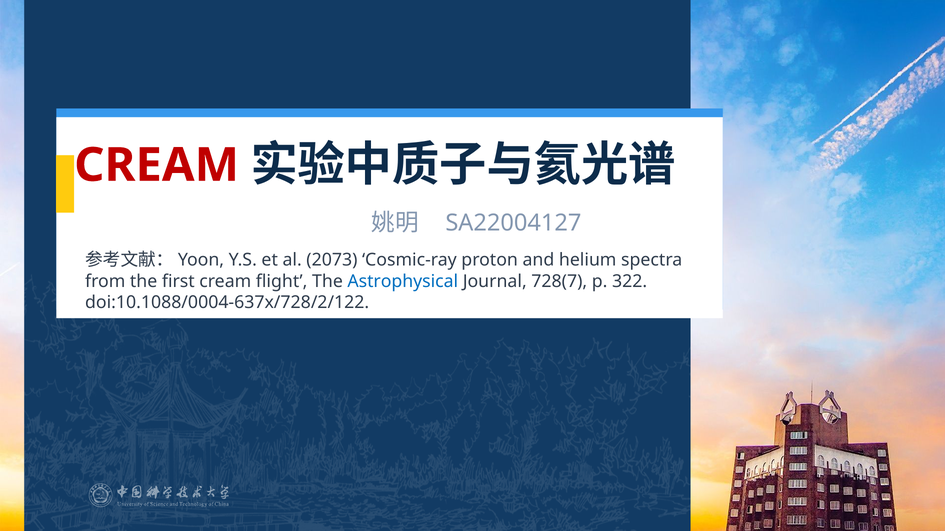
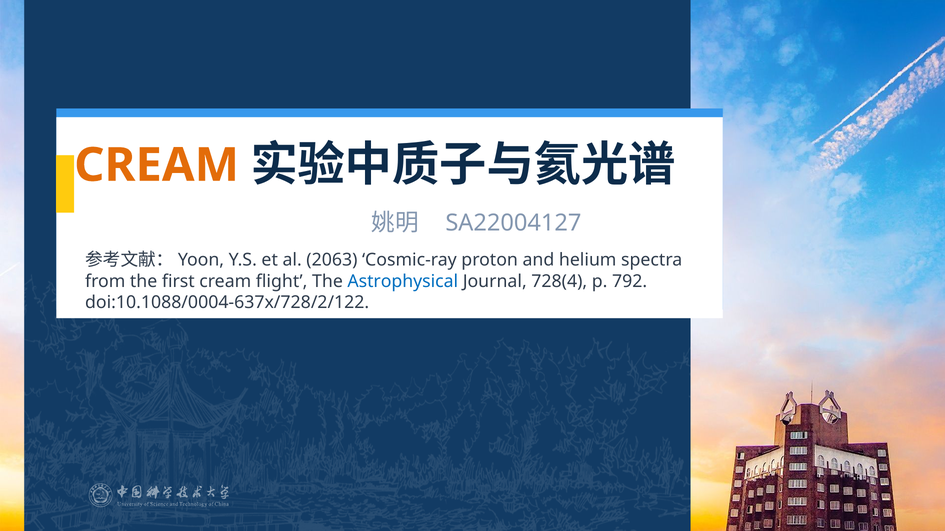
CREAM colour: red -> orange (157, 165)
2073: 2073 -> 2063 (332, 260)
728(7: 728(7 -> 728(4 (559, 282)
322: 322 -> 792 (630, 282)
